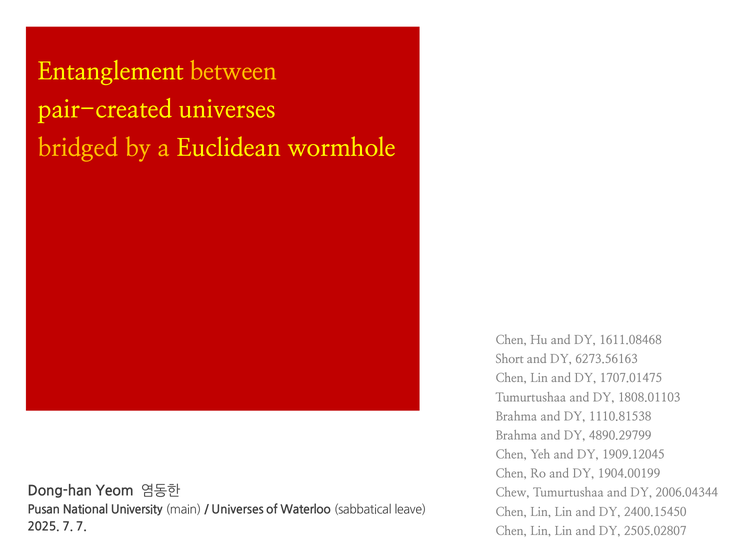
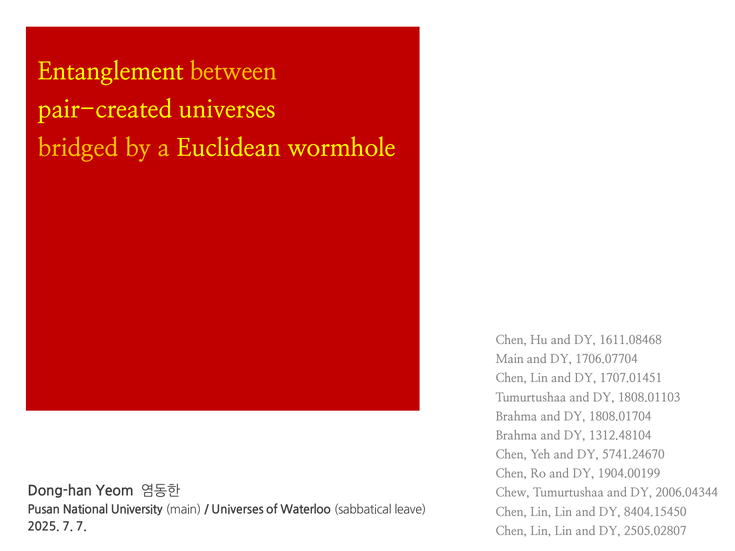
Short: Short -> Main (510, 359)
6273.56163: 6273.56163 -> 1706.07704 (606, 359)
1707.01475: 1707.01475 -> 1707.01451 (631, 379)
1110.81538: 1110.81538 -> 1808.01704 (620, 417)
4890.29799: 4890.29799 -> 1312.48104 (620, 436)
1909.12045: 1909.12045 -> 5741.24670 (633, 455)
2400.15450: 2400.15450 -> 8404.15450 (655, 512)
